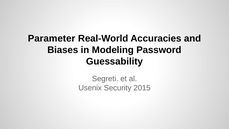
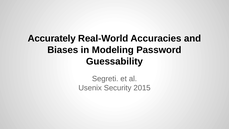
Parameter: Parameter -> Accurately (52, 38)
